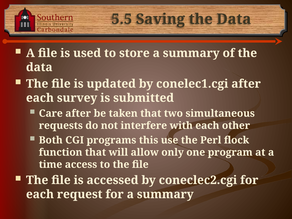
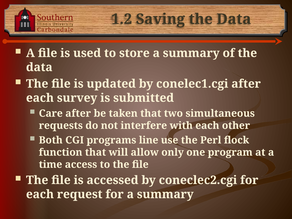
5.5: 5.5 -> 1.2 (122, 19)
this: this -> line (149, 140)
